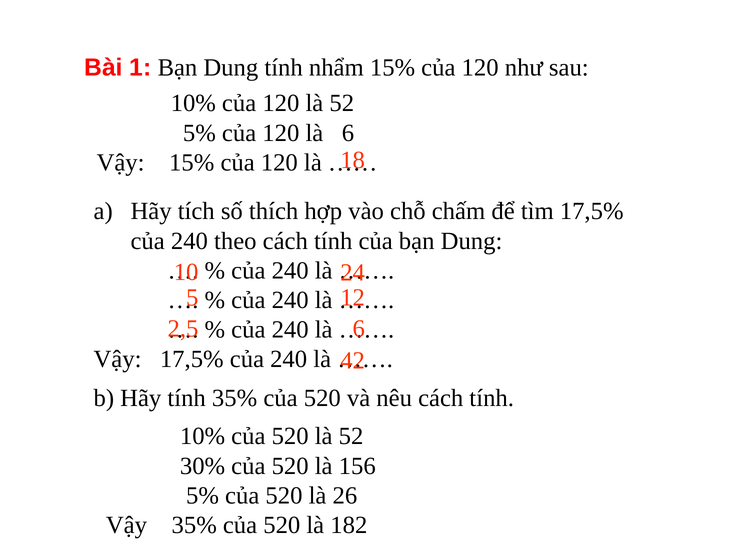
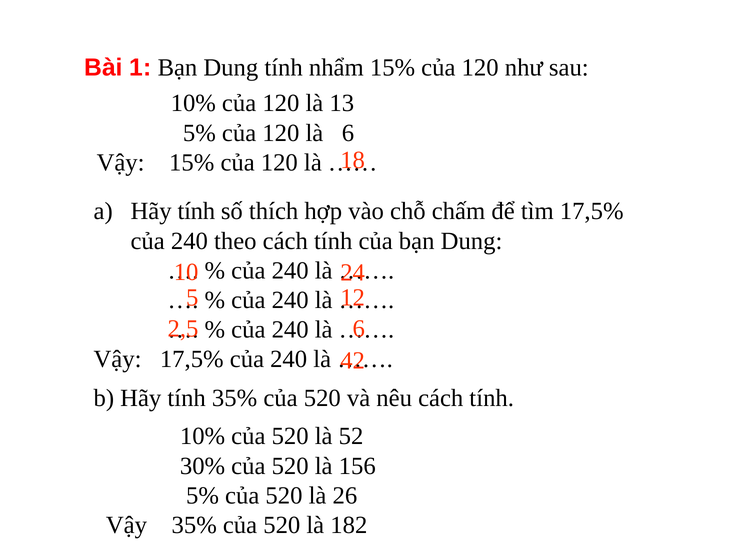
120 là 52: 52 -> 13 (342, 103)
tích: tích -> tính (196, 211)
